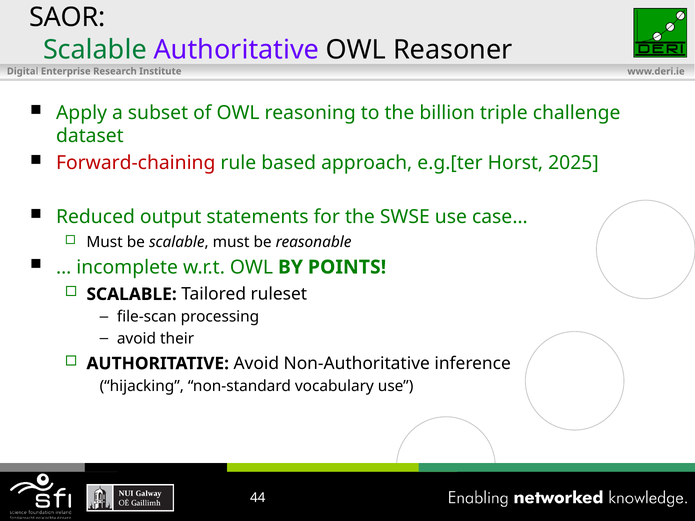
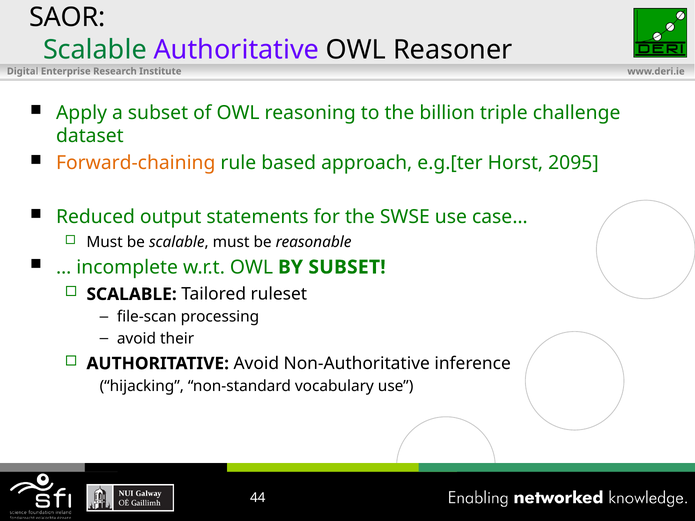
Forward-chaining colour: red -> orange (136, 163)
2025: 2025 -> 2095 (573, 163)
BY POINTS: POINTS -> SUBSET (347, 267)
